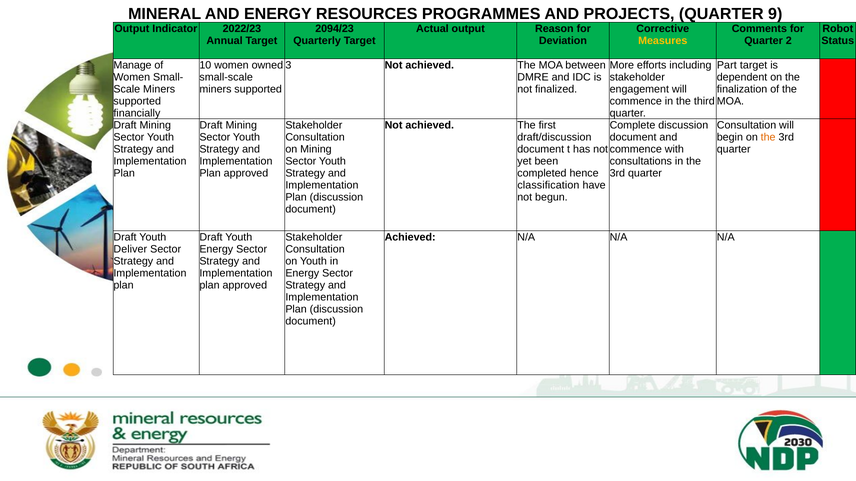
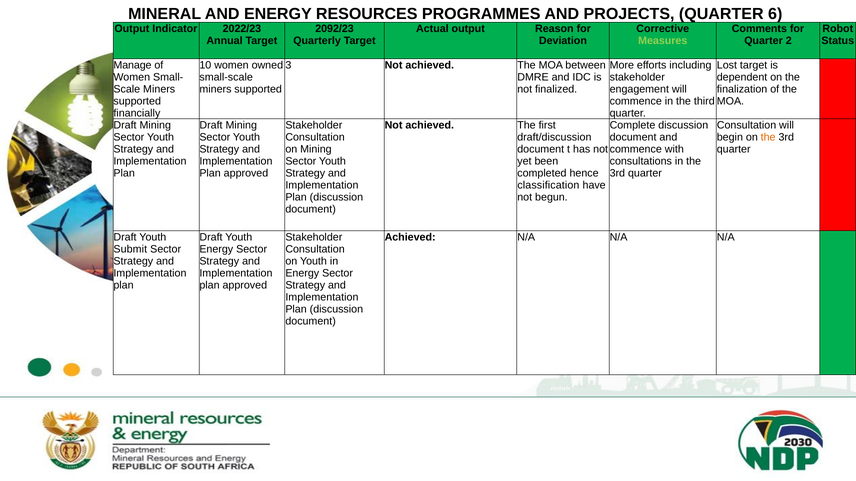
9: 9 -> 6 (775, 14)
2094/23: 2094/23 -> 2092/23 (335, 29)
Measures colour: yellow -> light green (663, 41)
Part: Part -> Lost (727, 65)
Deliver: Deliver -> Submit (130, 250)
